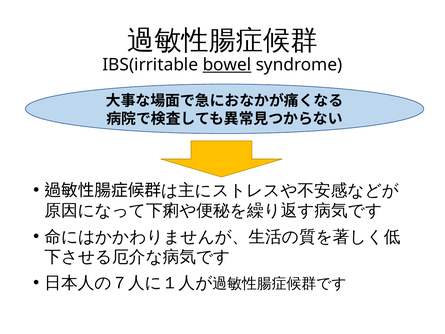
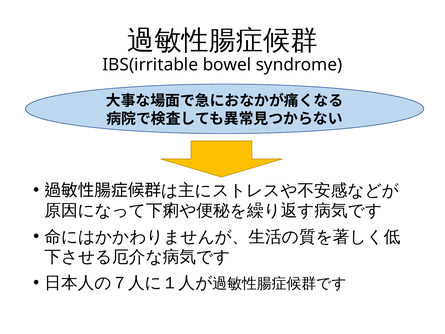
bowel underline: present -> none (227, 65)
